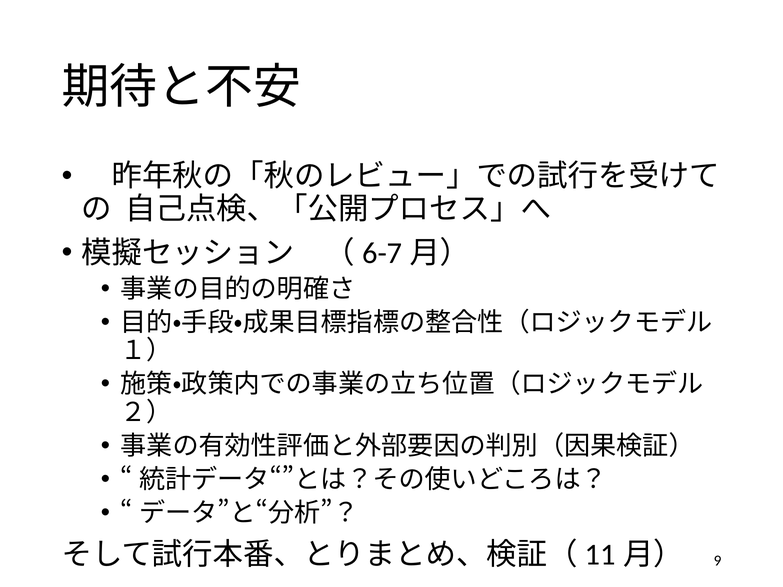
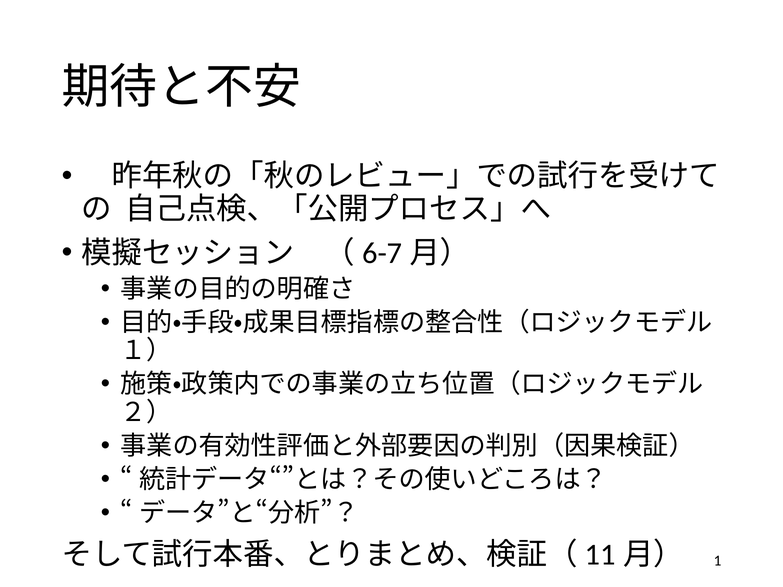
9: 9 -> 1 (717, 561)
